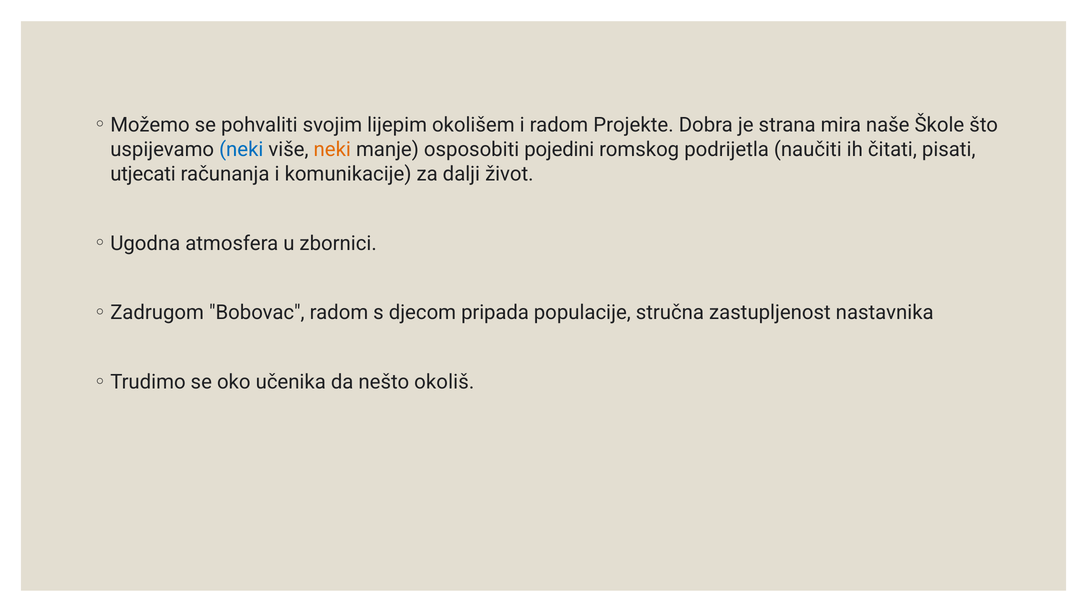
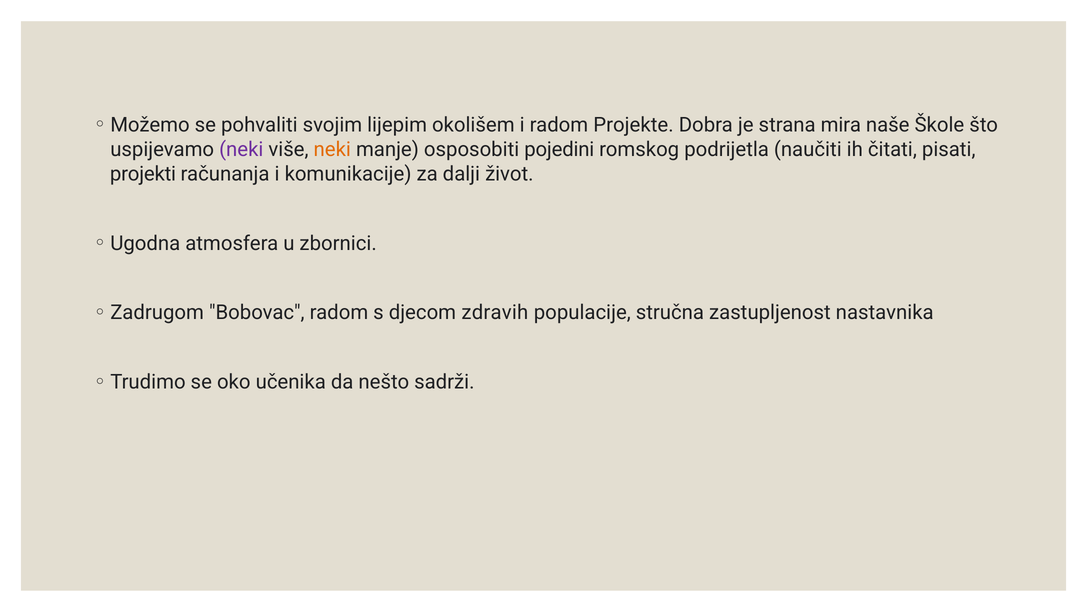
neki colour: blue -> purple (241, 149)
utjecati: utjecati -> projekti (143, 174)
pripada: pripada -> zdravih (495, 312)
okoliš: okoliš -> sadrži (444, 382)
